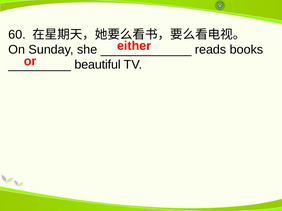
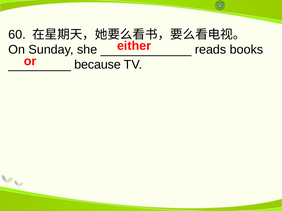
beautiful: beautiful -> because (98, 65)
